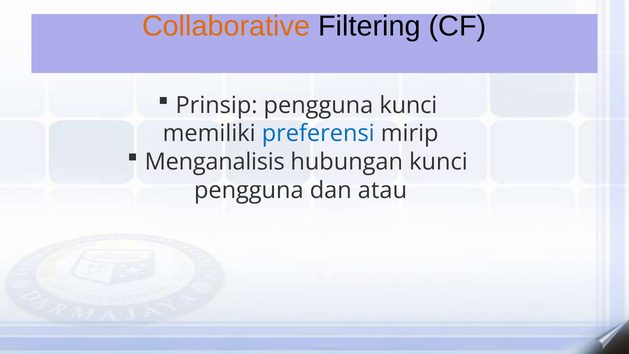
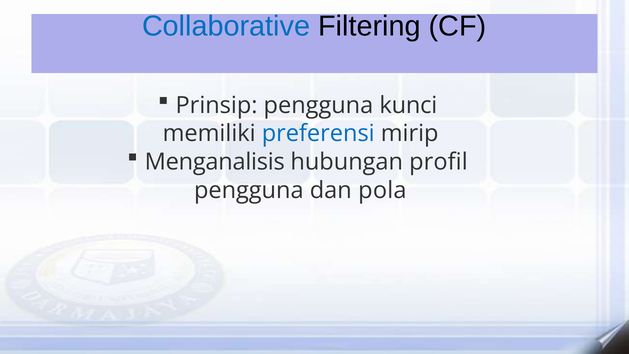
Collaborative colour: orange -> blue (226, 26)
hubungan kunci: kunci -> profil (438, 162)
atau: atau -> pola (382, 190)
